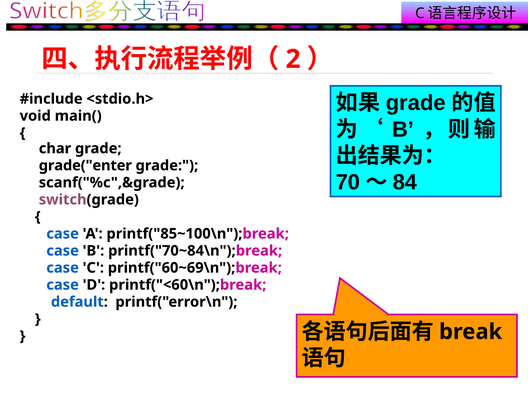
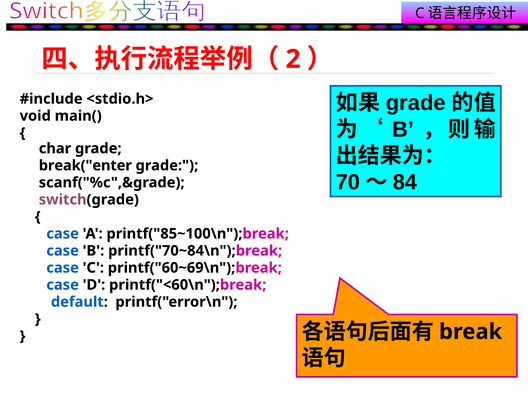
grade("enter: grade("enter -> break("enter (85, 166)
